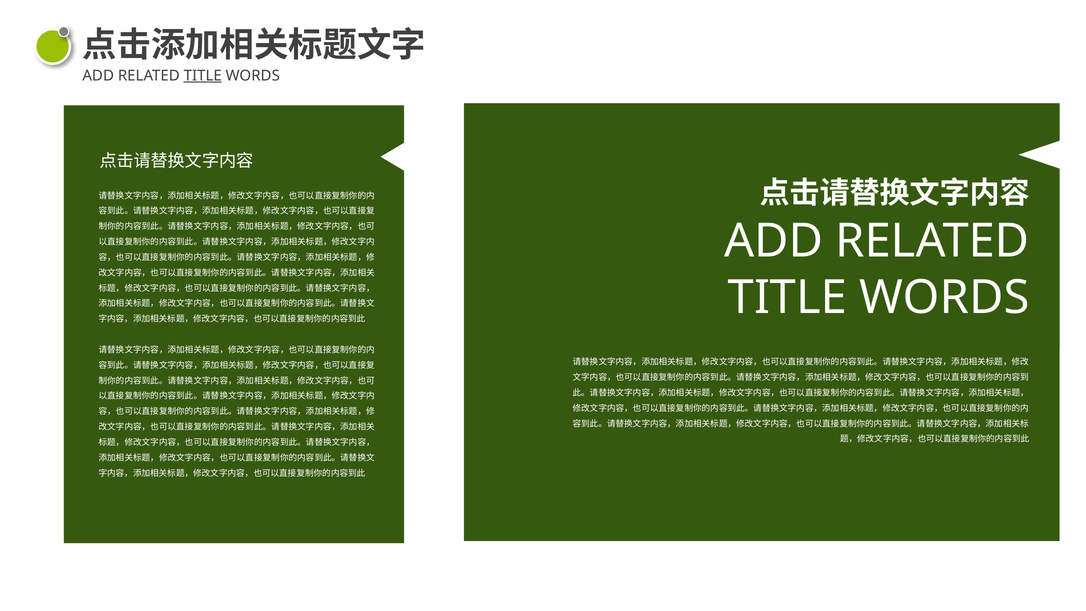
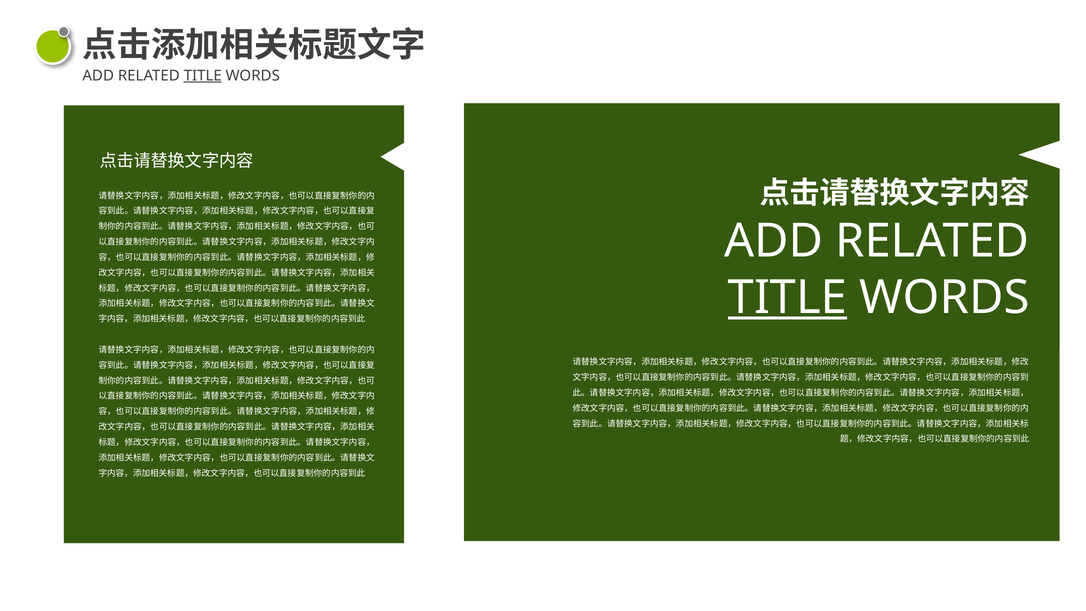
TITLE underline: none -> present (787, 298)
